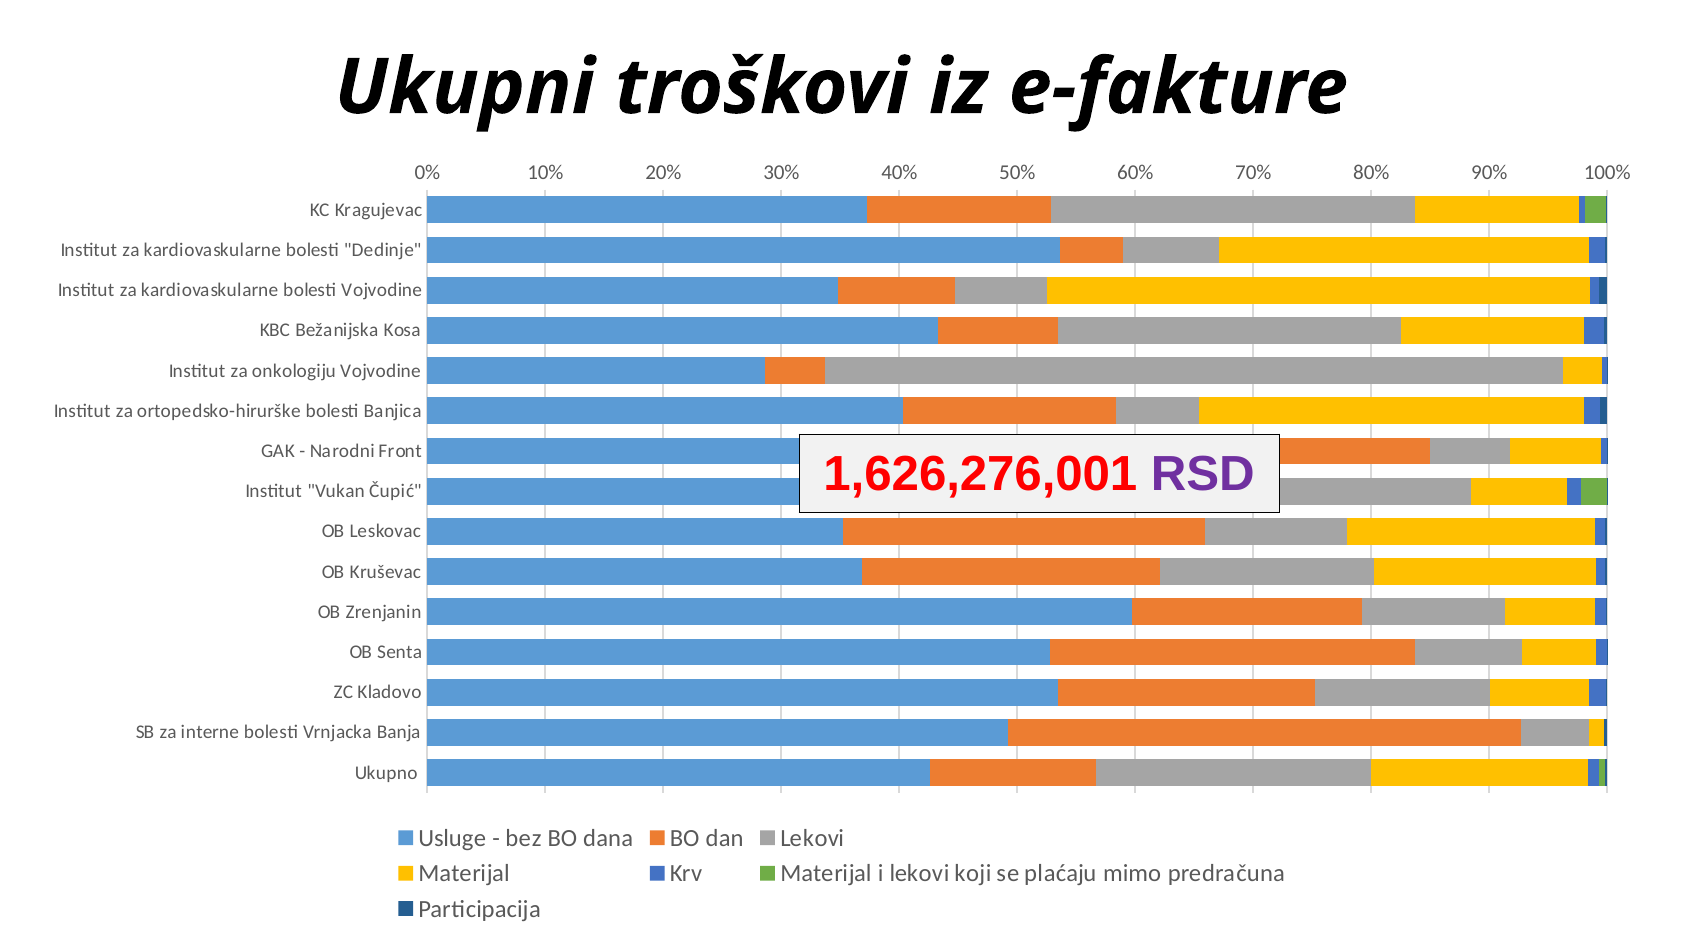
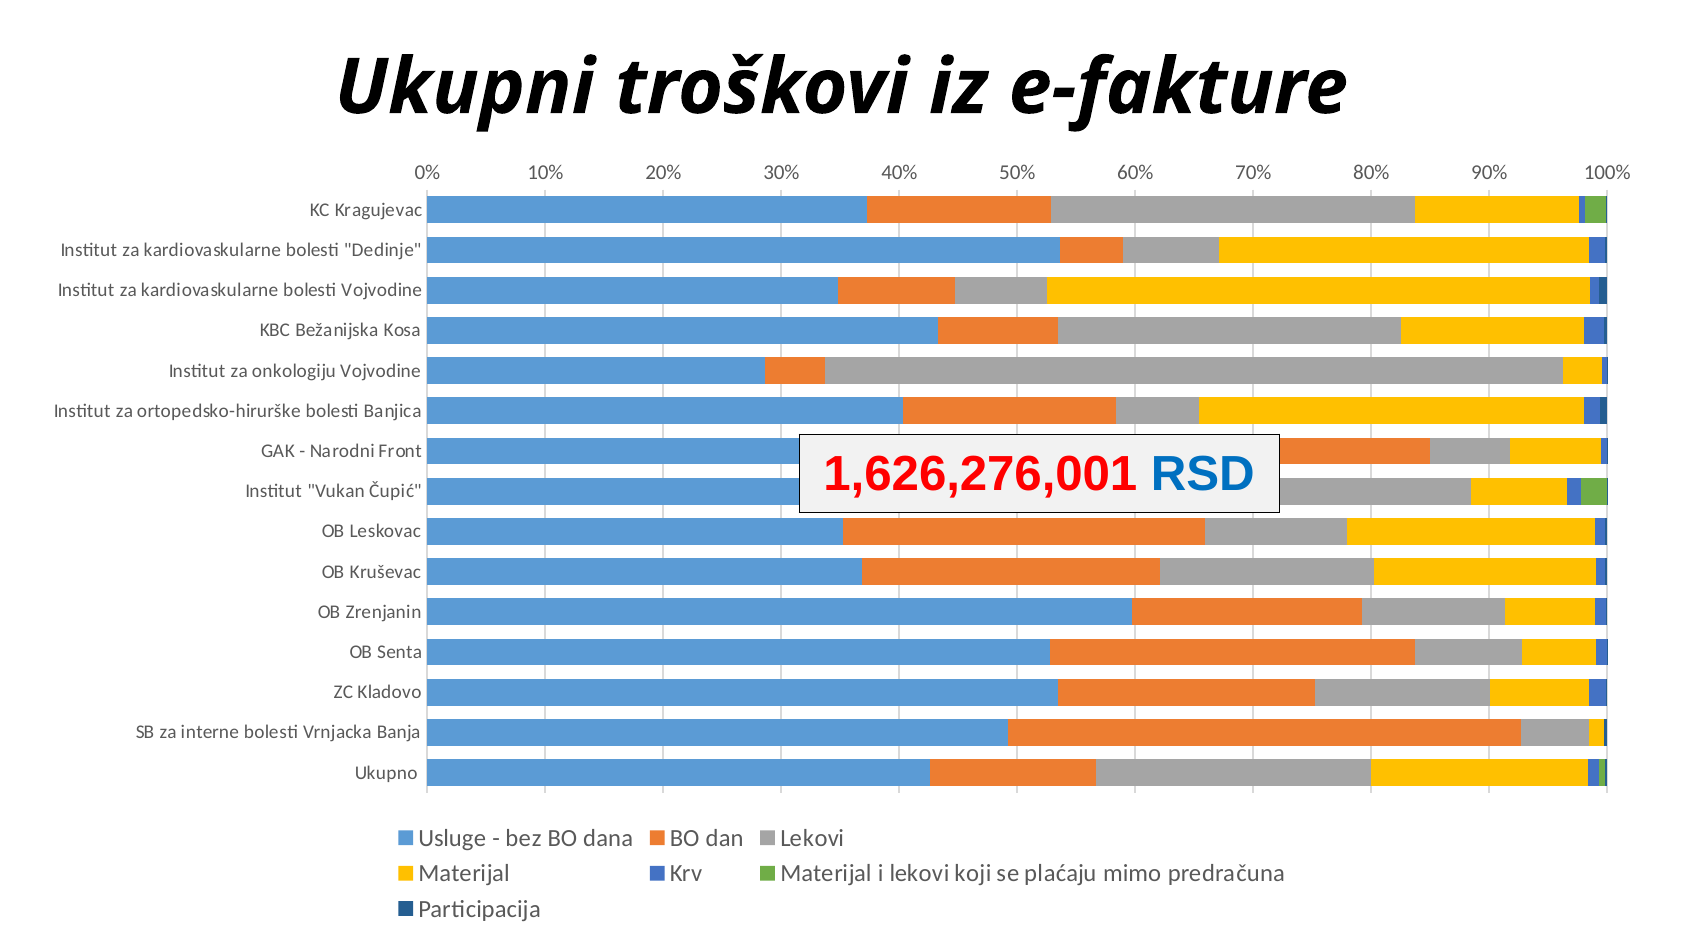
RSD colour: purple -> blue (1203, 475)
